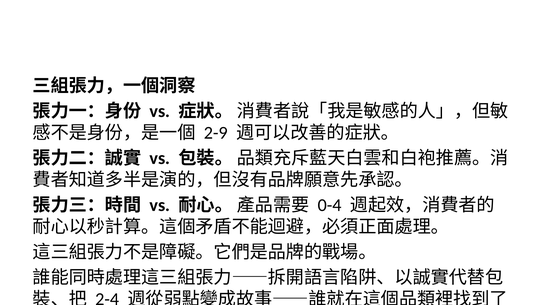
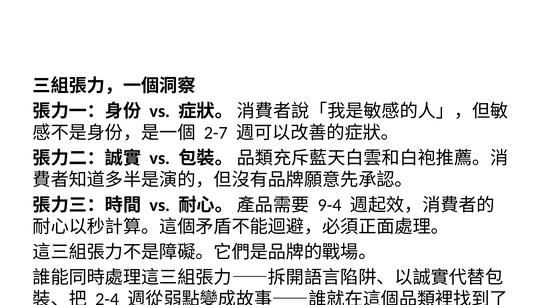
2-9: 2-9 -> 2-7 (216, 133)
0-4: 0-4 -> 9-4 (330, 206)
